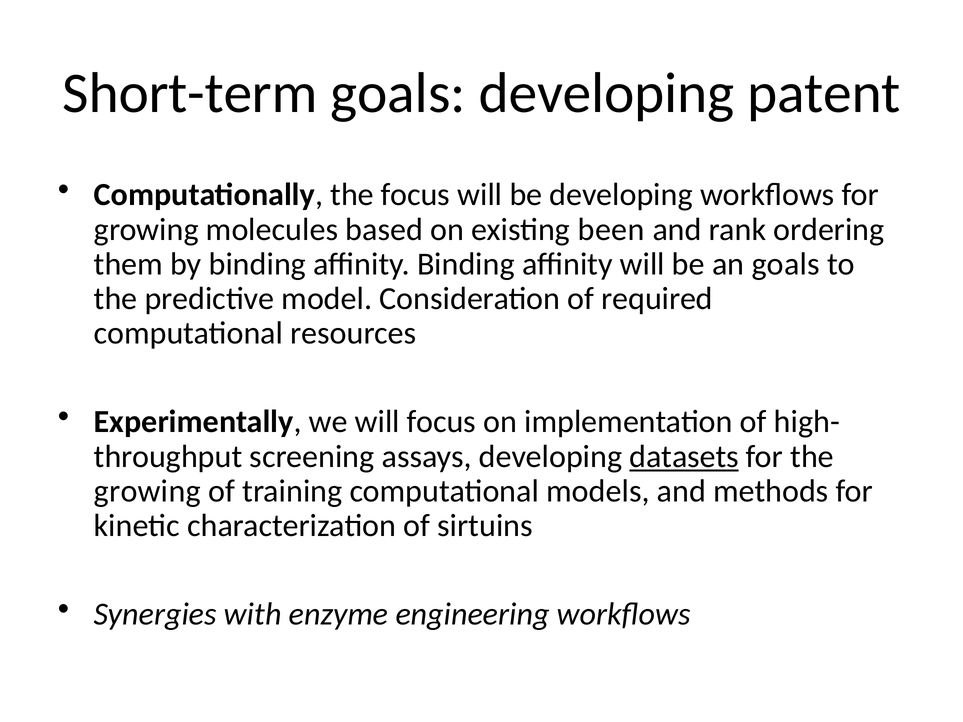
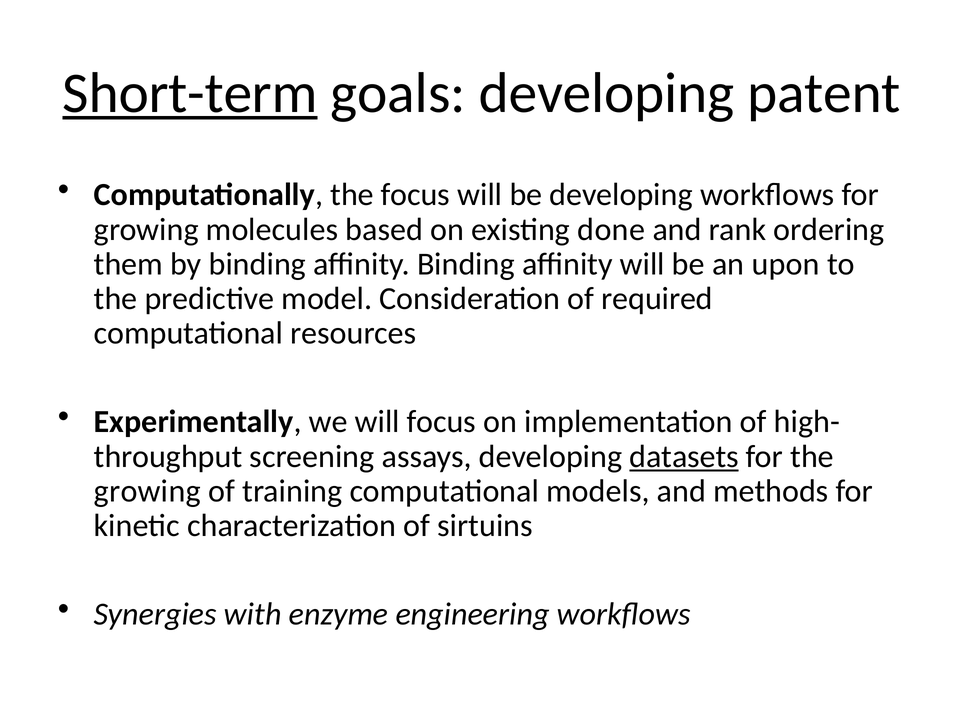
Short-term underline: none -> present (190, 93)
been: been -> done (611, 230)
an goals: goals -> upon (786, 264)
